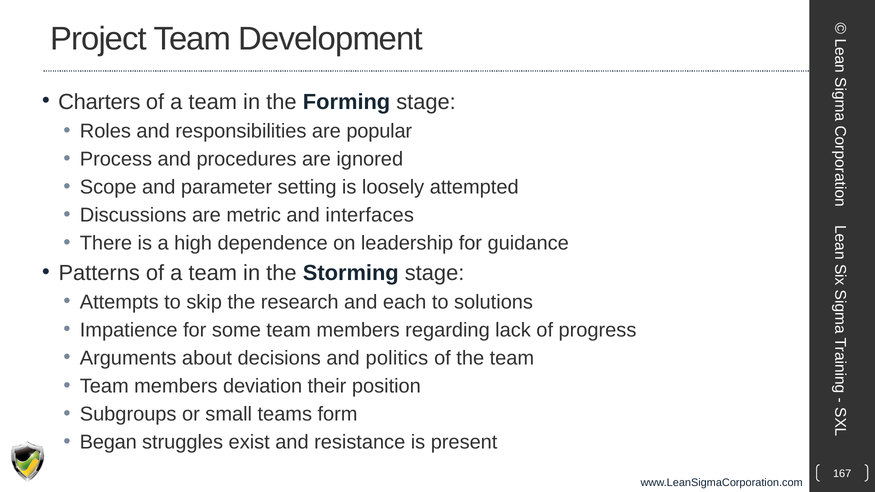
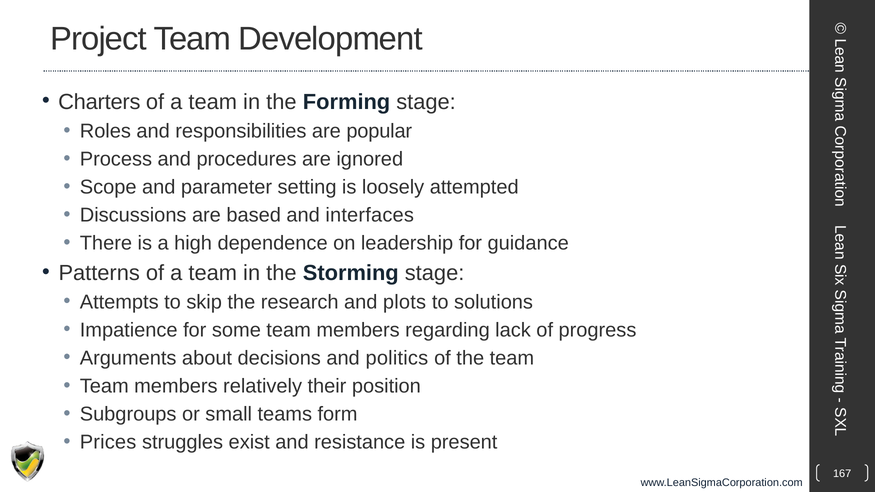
metric: metric -> based (254, 215)
each: each -> plots (405, 302)
deviation: deviation -> relatively (263, 386)
Began: Began -> Prices (108, 442)
